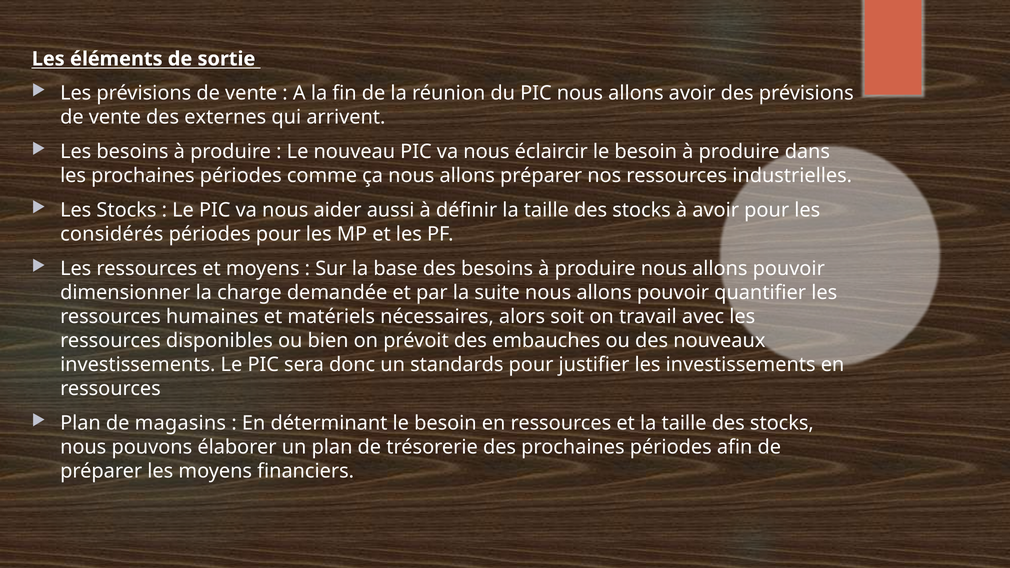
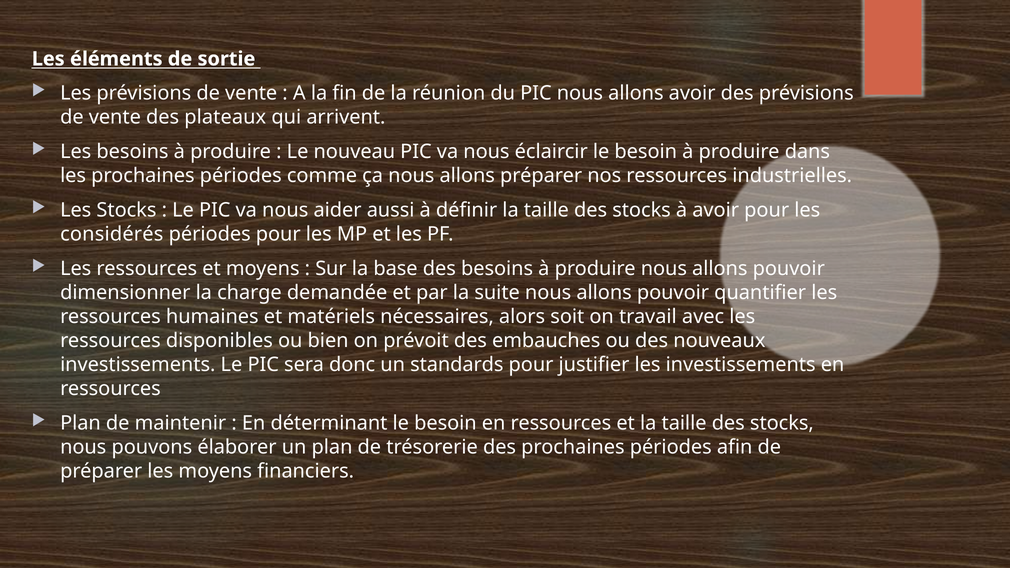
externes: externes -> plateaux (225, 117)
magasins: magasins -> maintenir (180, 423)
